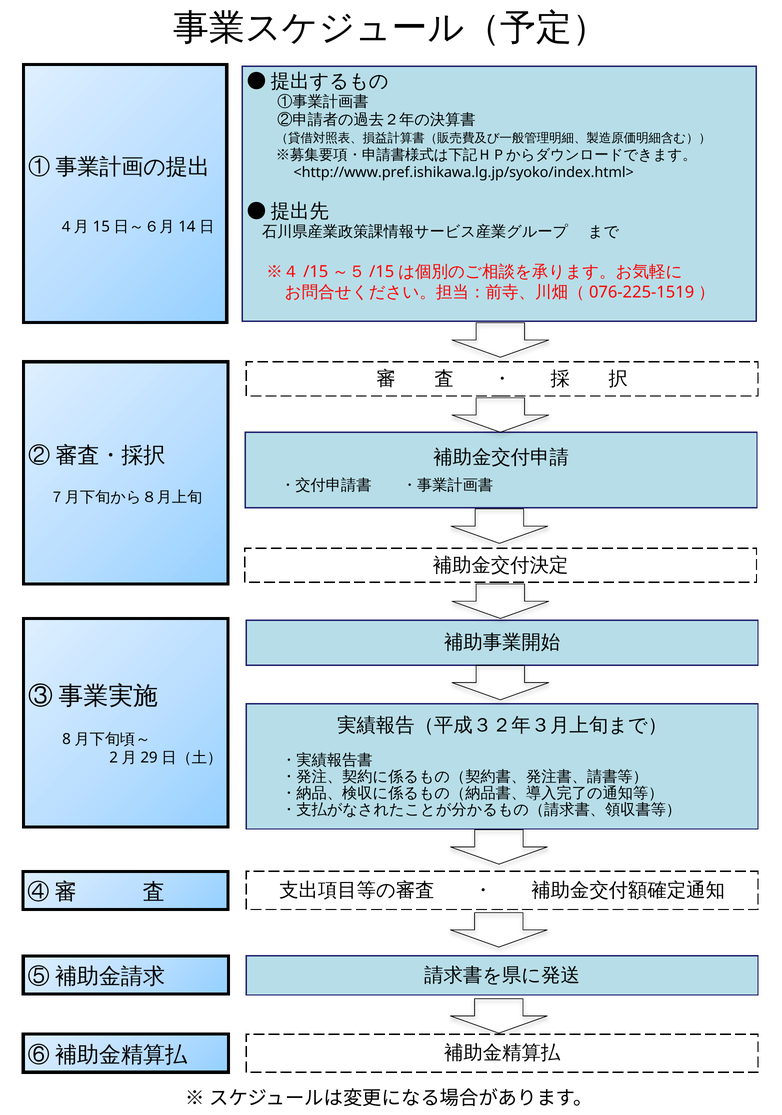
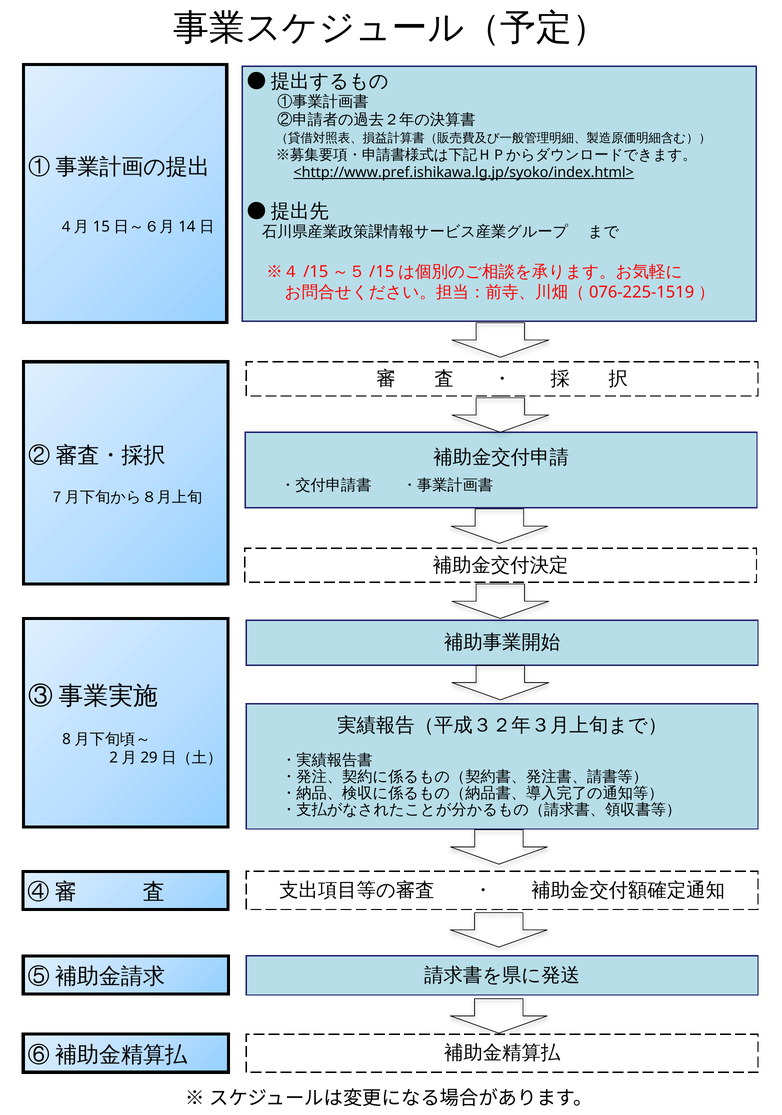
<http://www.pref.ishikawa.lg.jp/syoko/index.html> underline: none -> present (464, 172)
